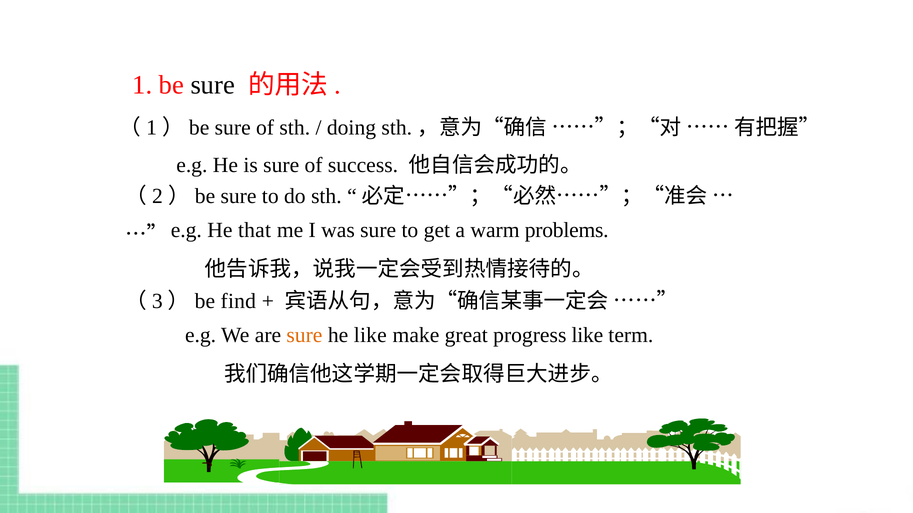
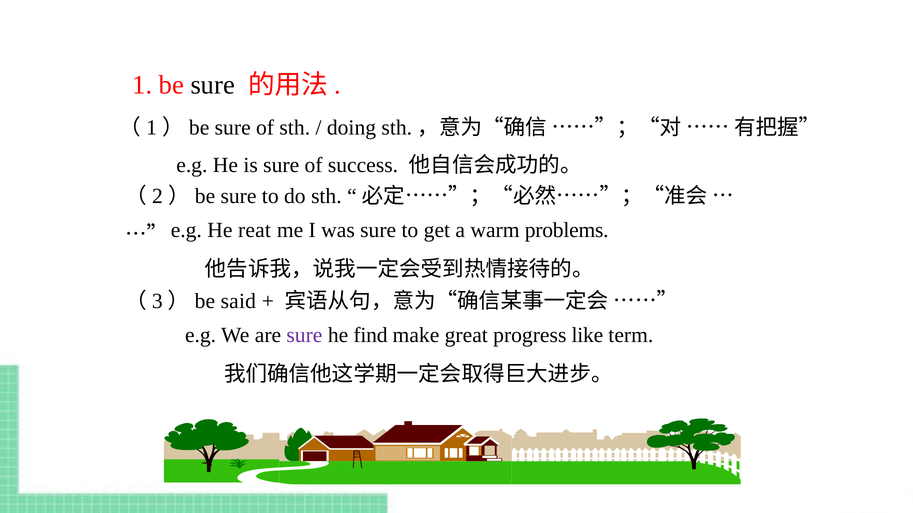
that: that -> reat (255, 230)
find: find -> said (238, 301)
sure colour: orange -> purple (304, 336)
he like: like -> find (371, 336)
